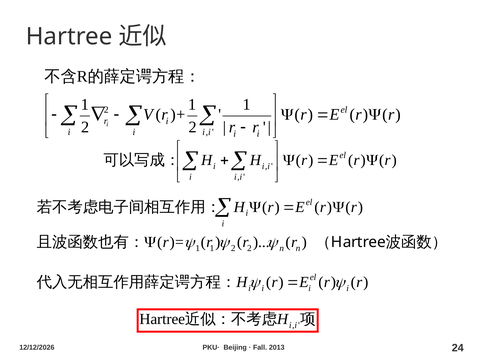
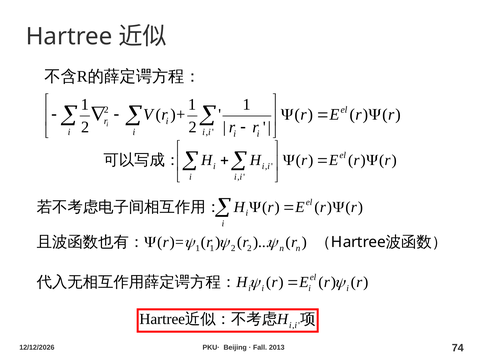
24: 24 -> 74 (458, 348)
